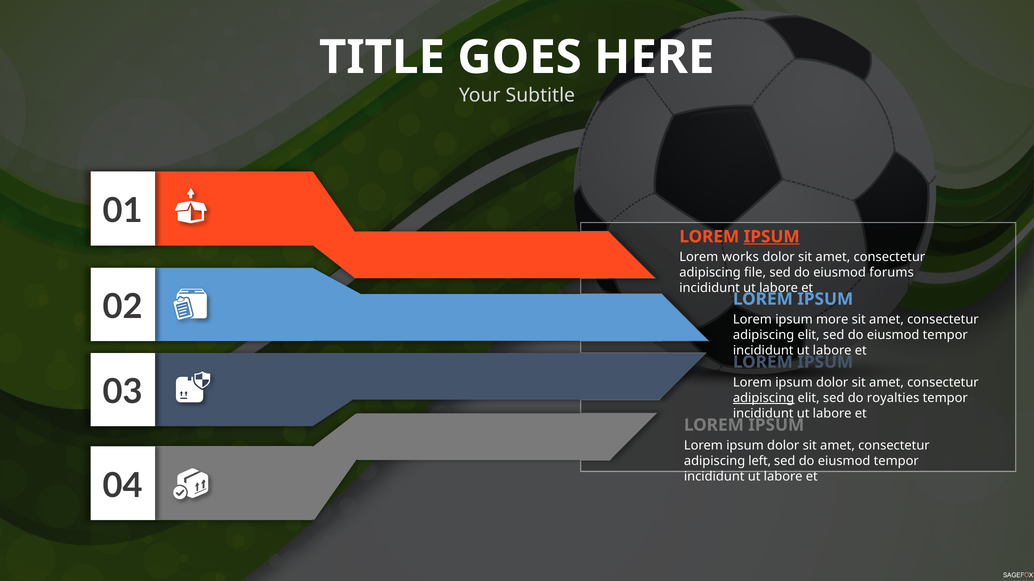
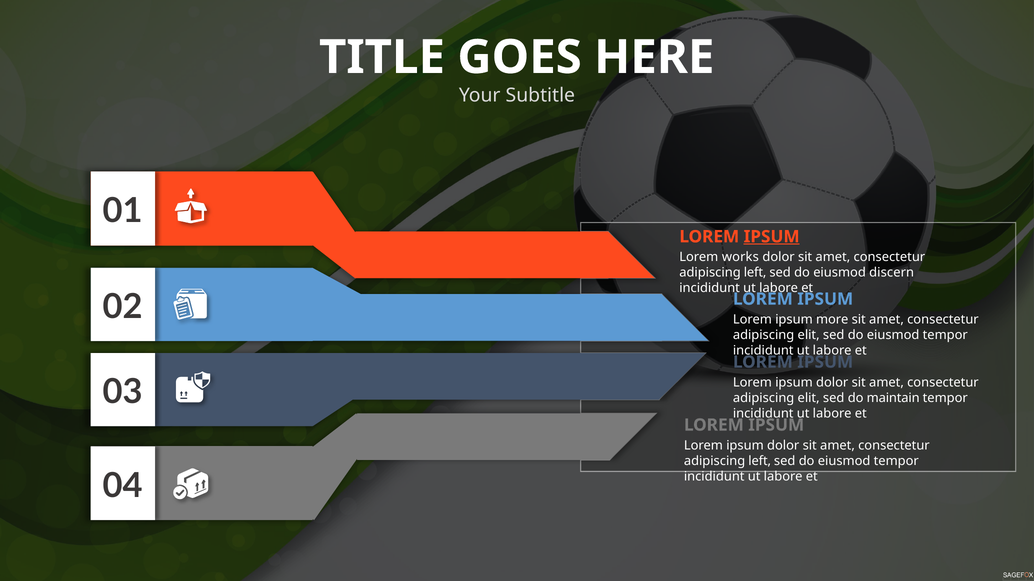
file: file -> left (755, 273)
forums: forums -> discern (892, 273)
adipiscing underline: present -> none (764, 398)
royalties: royalties -> maintain (893, 398)
